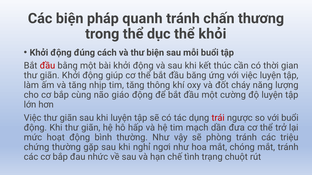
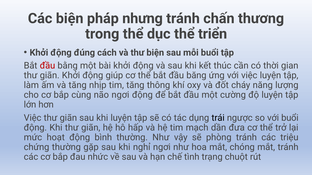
quanh: quanh -> nhưng (143, 18)
khỏi: khỏi -> triển (213, 34)
não giáo: giáo -> ngơi (120, 95)
trái colour: red -> black (218, 118)
